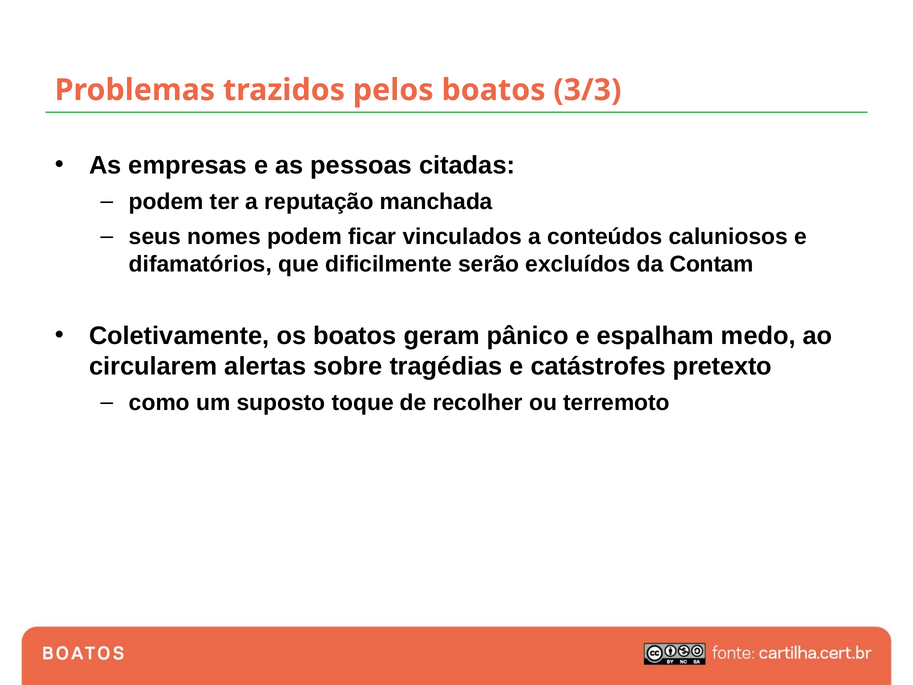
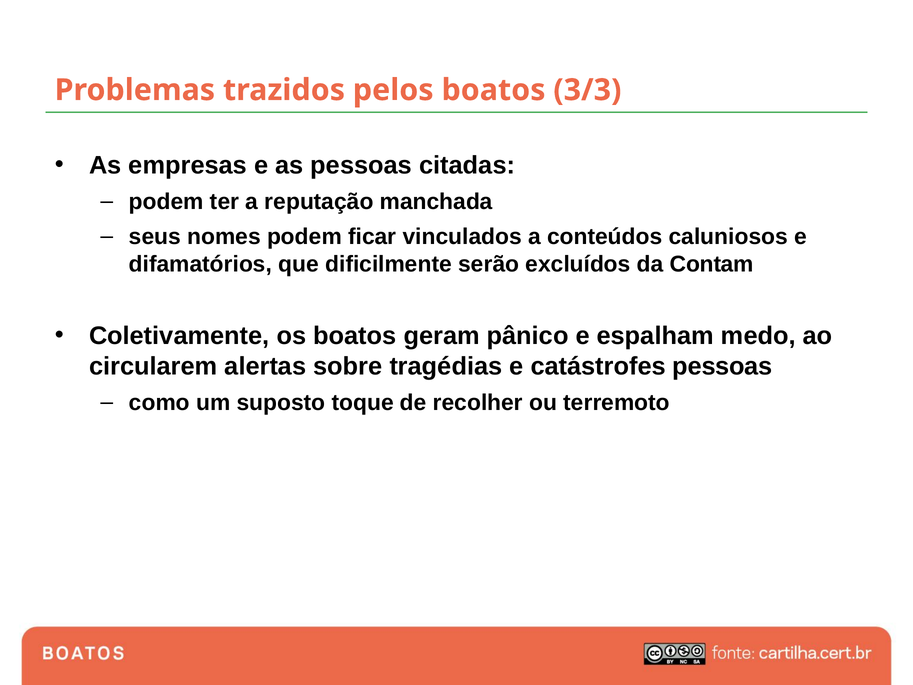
catástrofes pretexto: pretexto -> pessoas (722, 366)
